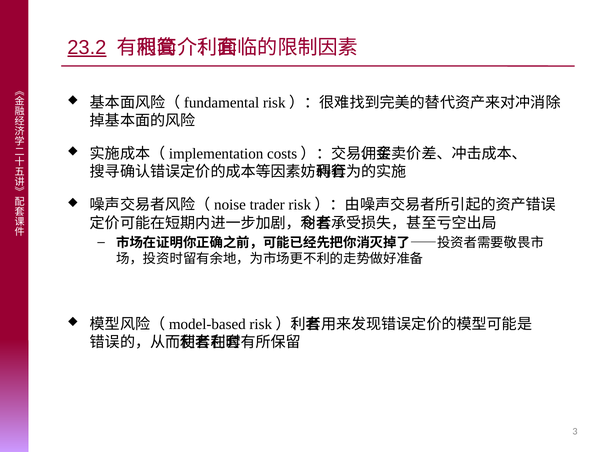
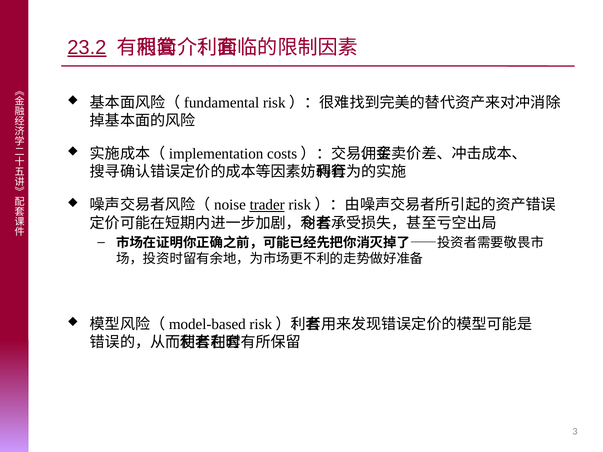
trader underline: none -> present (267, 205)
